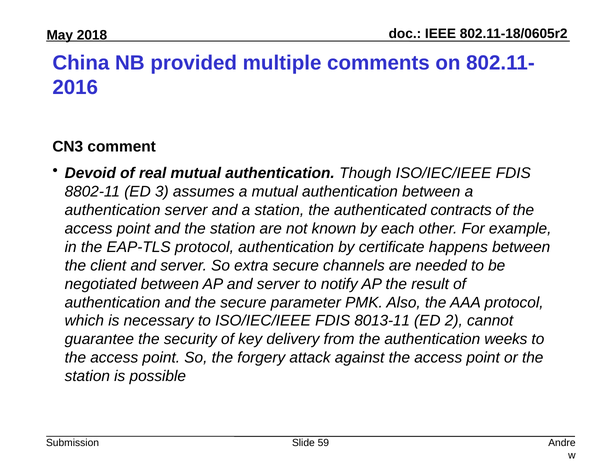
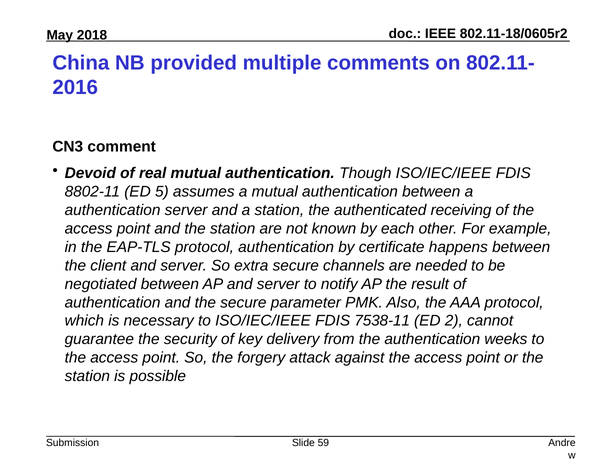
3: 3 -> 5 (162, 192)
contracts: contracts -> receiving (461, 210)
8013-11: 8013-11 -> 7538-11 (382, 321)
